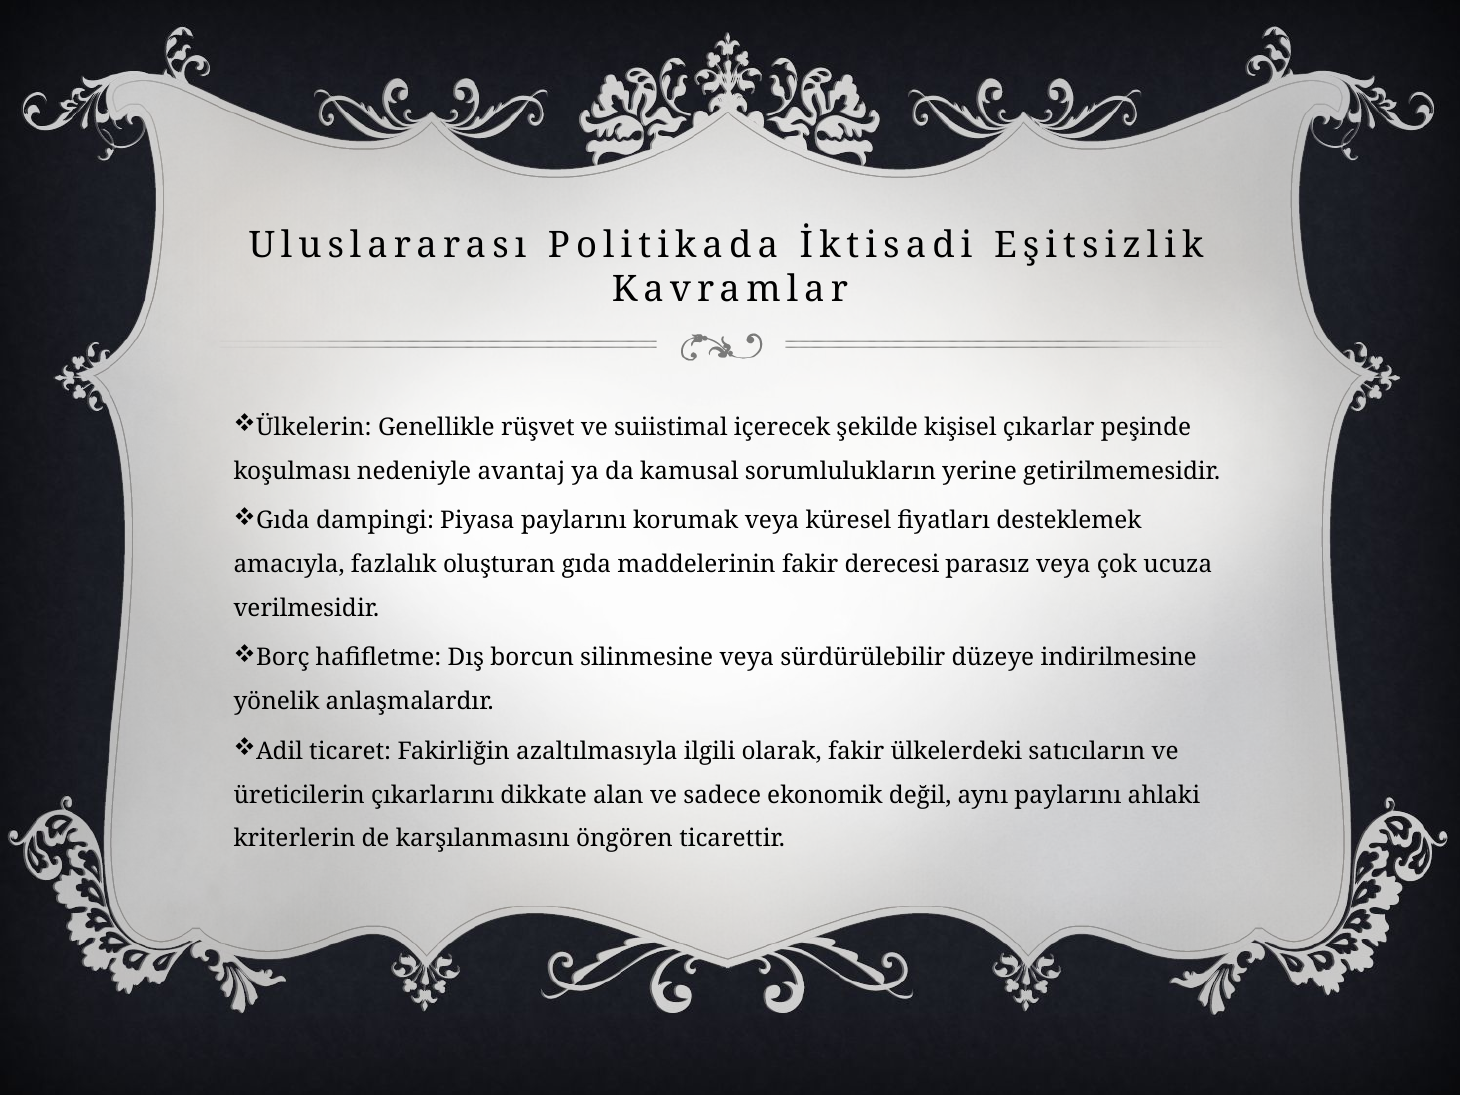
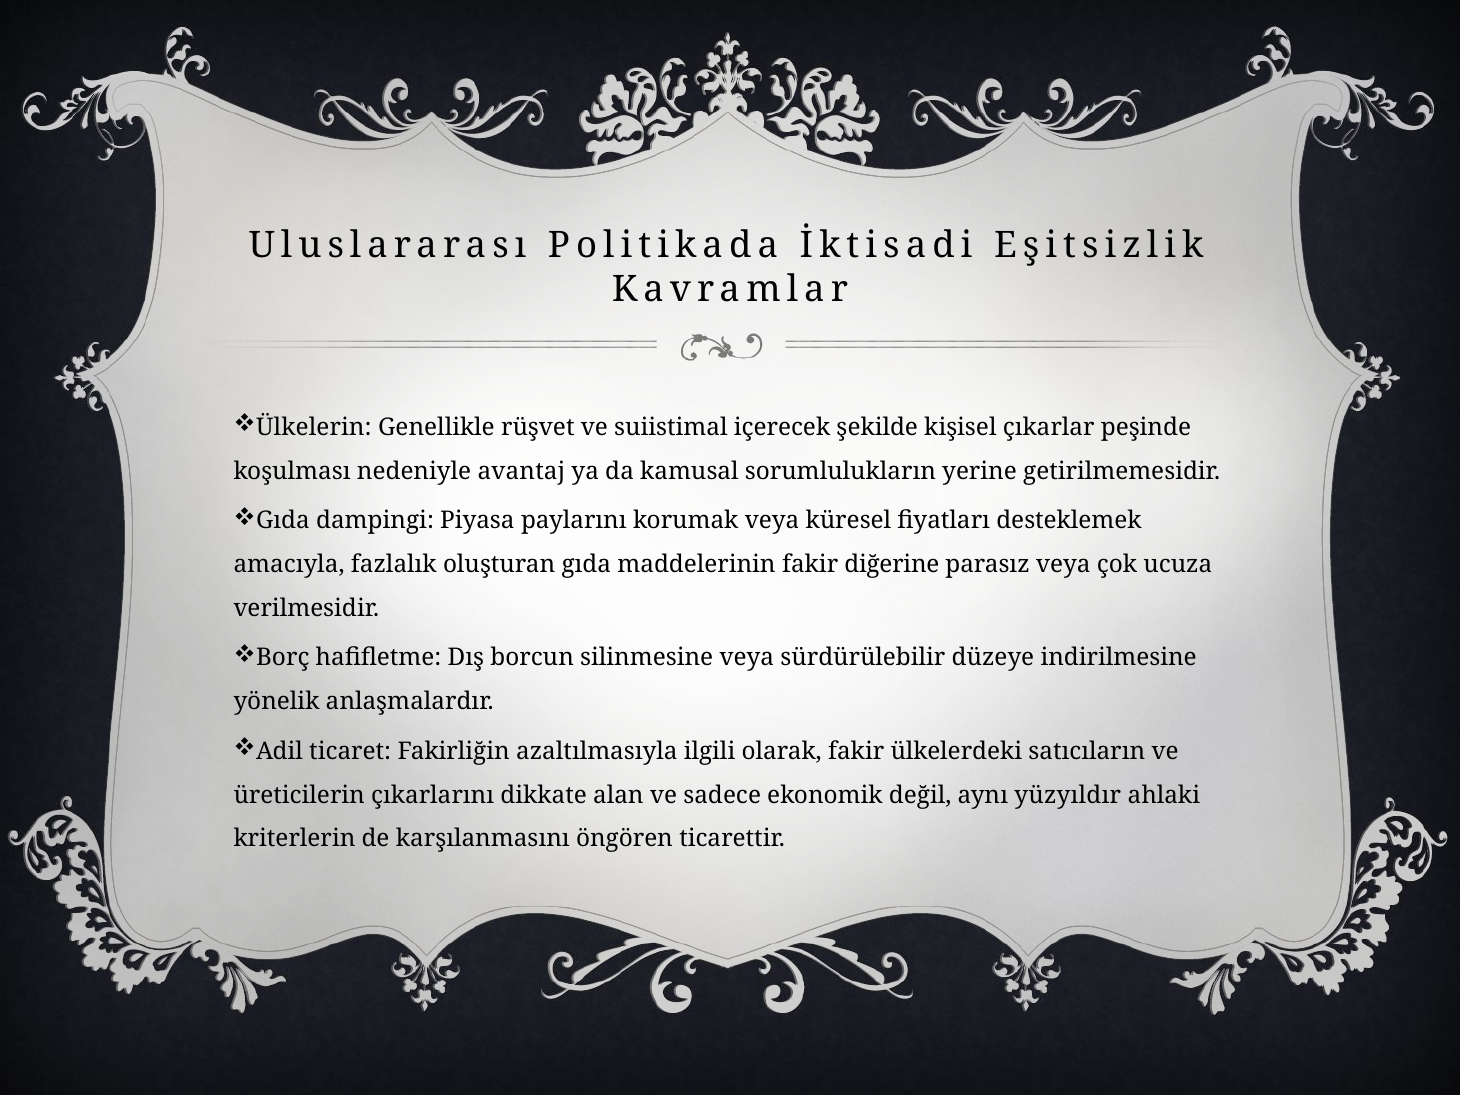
derecesi: derecesi -> diğerine (892, 565)
aynı paylarını: paylarını -> yüzyıldır (1068, 795)
